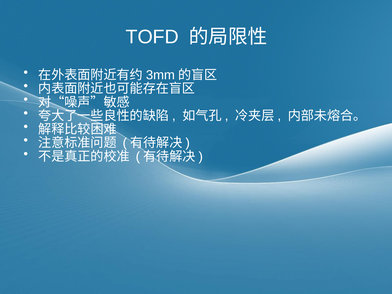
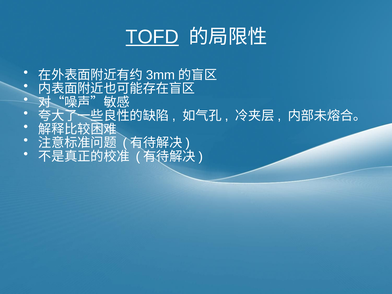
TOFD underline: none -> present (152, 37)
